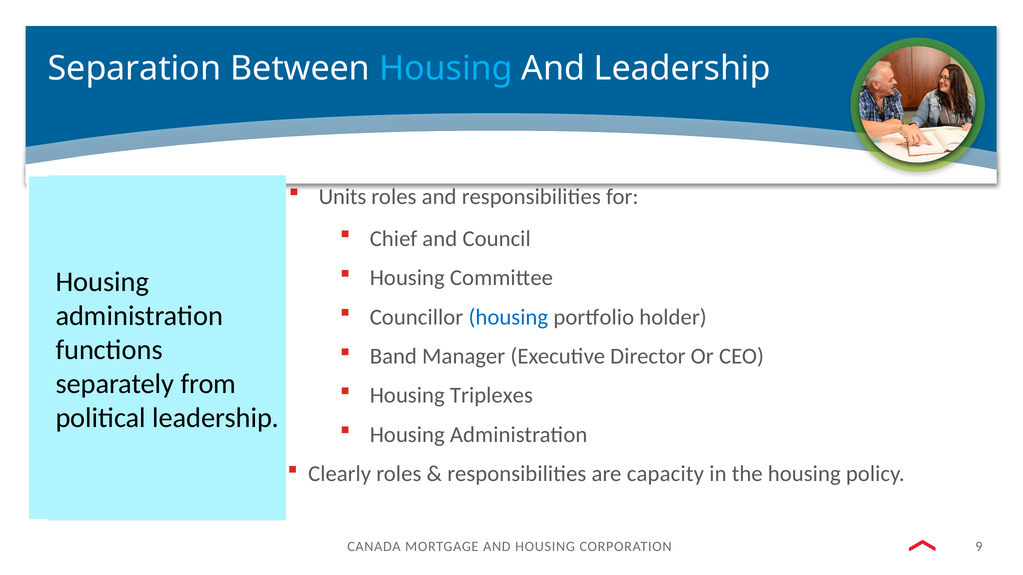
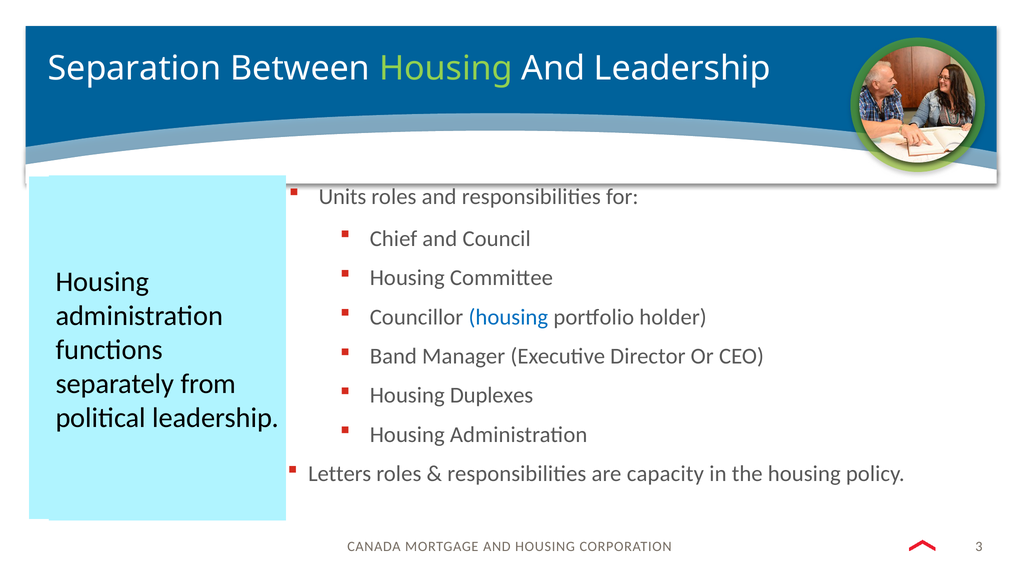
Housing colour: light blue -> light green (446, 68)
Triplexes: Triplexes -> Duplexes (492, 396)
Clearly: Clearly -> Letters (340, 474)
9: 9 -> 3 (979, 547)
